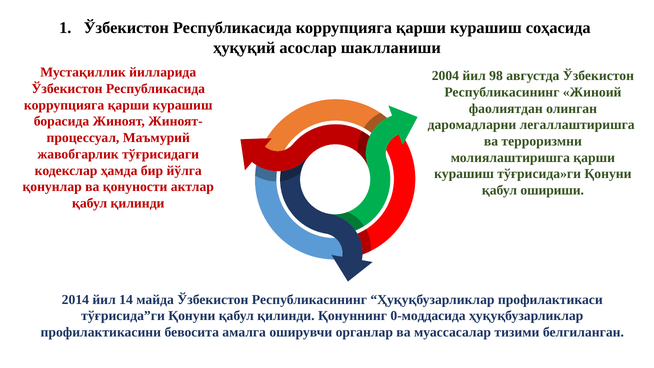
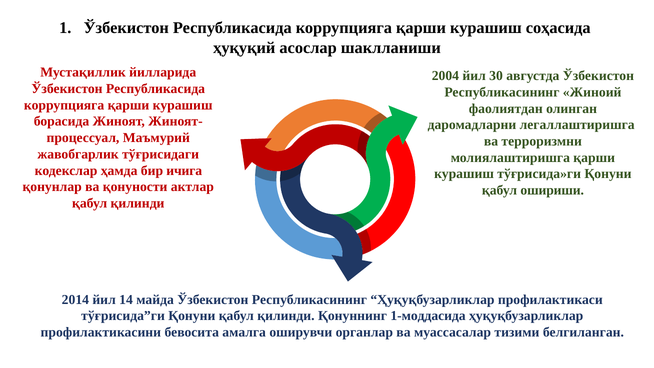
98: 98 -> 30 (496, 76)
йўлга: йўлга -> ичига (184, 170)
0-моддасида: 0-моддасида -> 1-моддасида (428, 316)
